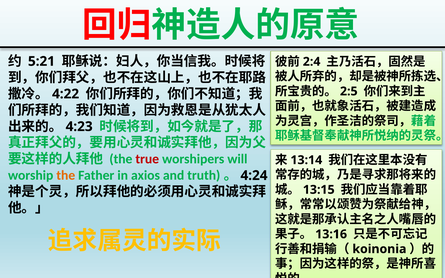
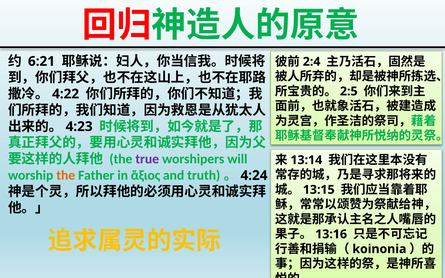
5:21: 5:21 -> 6:21 (41, 61)
true colour: red -> purple (147, 159)
axios: axios -> ἄξιος (146, 176)
